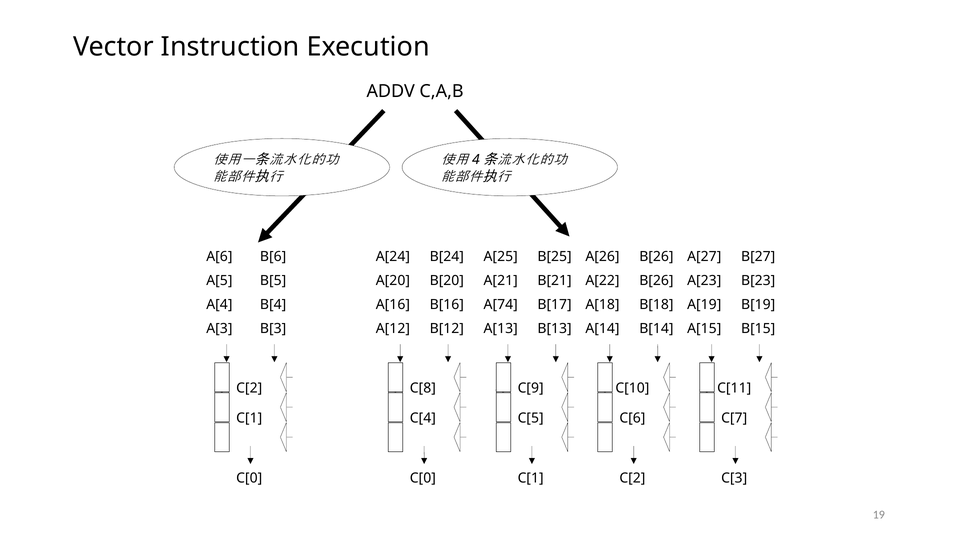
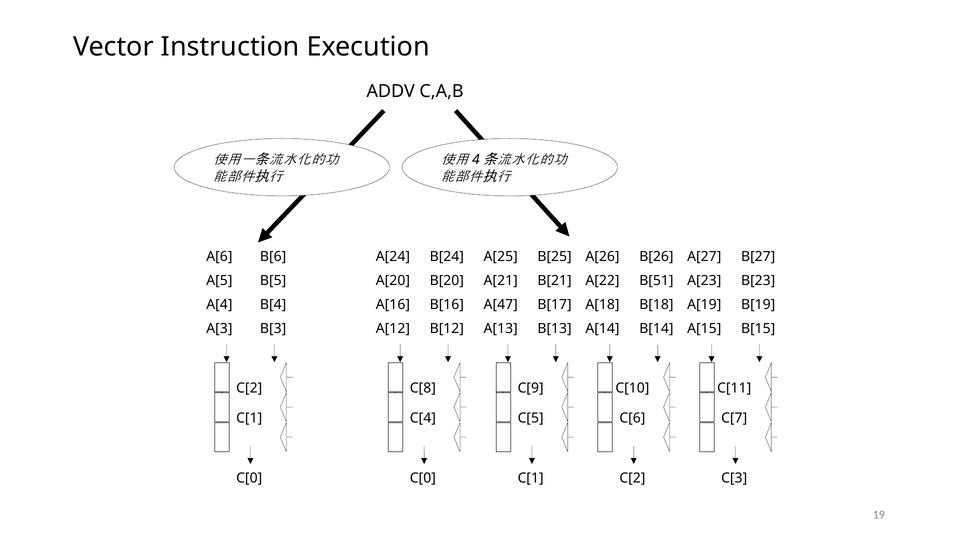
A[22 B[26: B[26 -> B[51 (656, 280)
A[74: A[74 -> A[47 (501, 304)
